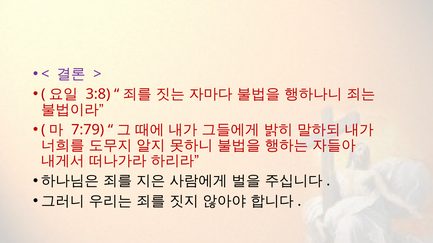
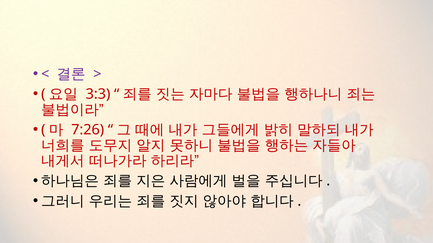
3:8: 3:8 -> 3:3 (98, 94)
7:79: 7:79 -> 7:26 (88, 130)
